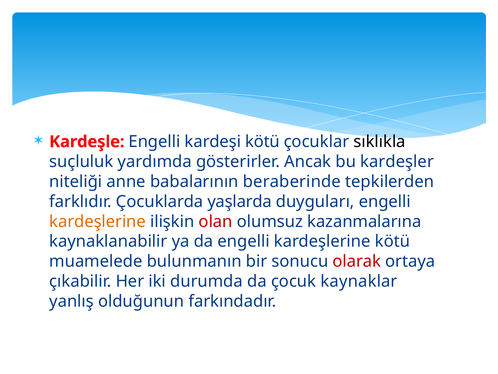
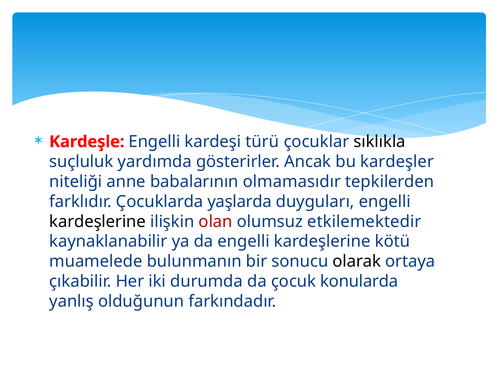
kardeşi kötü: kötü -> türü (262, 142)
beraberinde: beraberinde -> olmamasıdır (292, 181)
kardeşlerine colour: orange -> black (98, 221)
kazanmalarına: kazanmalarına -> etkilemektedir (364, 221)
olarak colour: red -> black (357, 261)
kaynaklar: kaynaklar -> konularda (359, 281)
